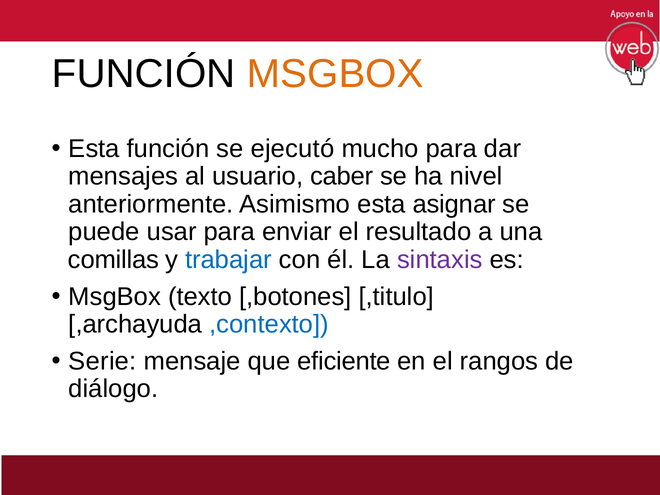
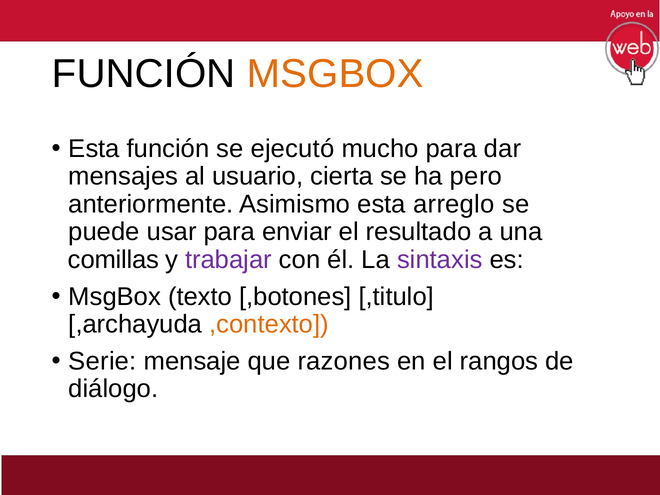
caber: caber -> cierta (342, 177)
nivel: nivel -> pero (476, 177)
asignar: asignar -> arreglo (454, 204)
trabajar colour: blue -> purple (229, 260)
,contexto colour: blue -> orange (269, 324)
eficiente: eficiente -> razones (344, 361)
